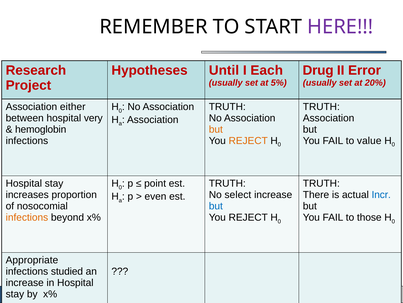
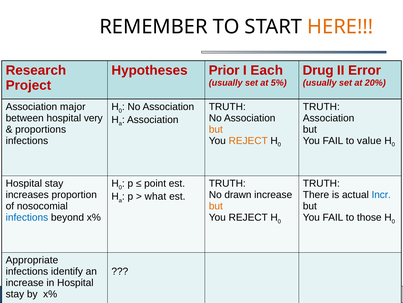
HERE colour: purple -> orange (340, 27)
Until: Until -> Prior (224, 70)
either: either -> major (73, 107)
hemoglobin: hemoglobin -> proportions (41, 129)
select: select -> drawn (238, 194)
even: even -> what (155, 196)
but colour: blue -> orange (216, 206)
infections colour: orange -> blue (27, 217)
studied: studied -> identify (67, 271)
